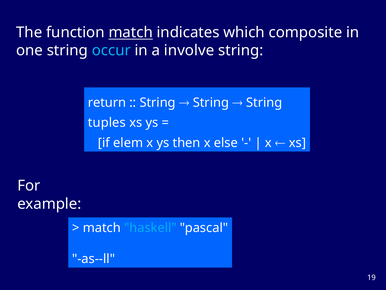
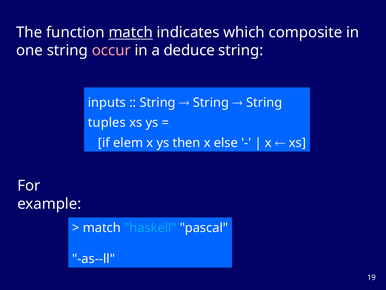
occur colour: light blue -> pink (111, 50)
involve: involve -> deduce (189, 50)
return: return -> inputs (107, 102)
